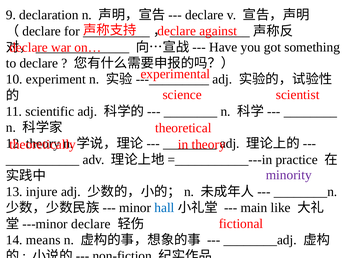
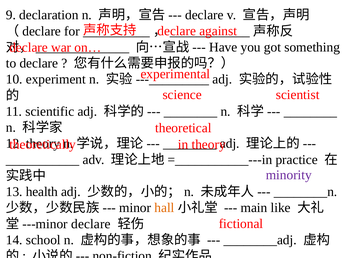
injure: injure -> health (42, 192)
hall colour: blue -> orange (164, 208)
means: means -> school (43, 240)
